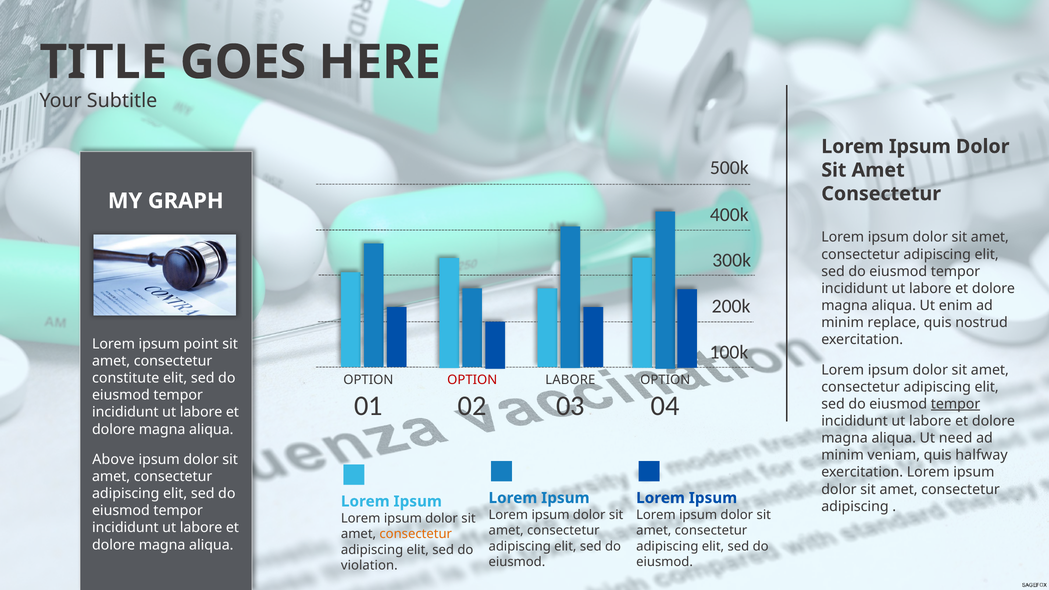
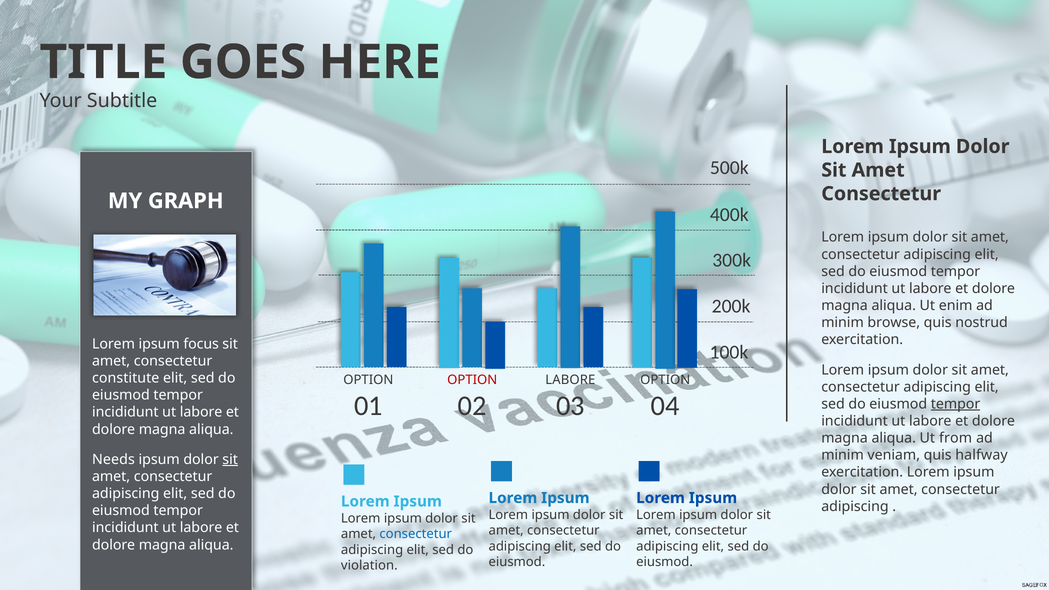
replace: replace -> browse (894, 323)
point: point -> focus (201, 344)
need: need -> from (956, 438)
Above: Above -> Needs (113, 460)
sit underline: none -> present (230, 460)
consectetur colour: orange -> blue (416, 534)
